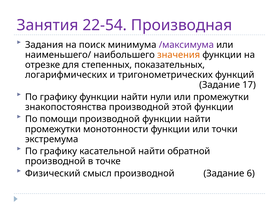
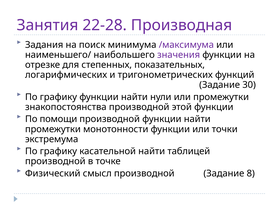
22-54: 22-54 -> 22-28 (105, 25)
значения colour: orange -> purple (179, 55)
17: 17 -> 30 (249, 85)
обратной: обратной -> таблицей (189, 151)
6: 6 -> 8 (251, 174)
